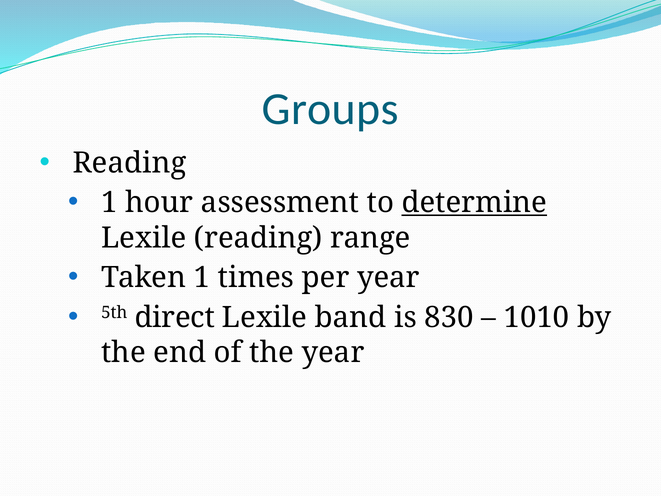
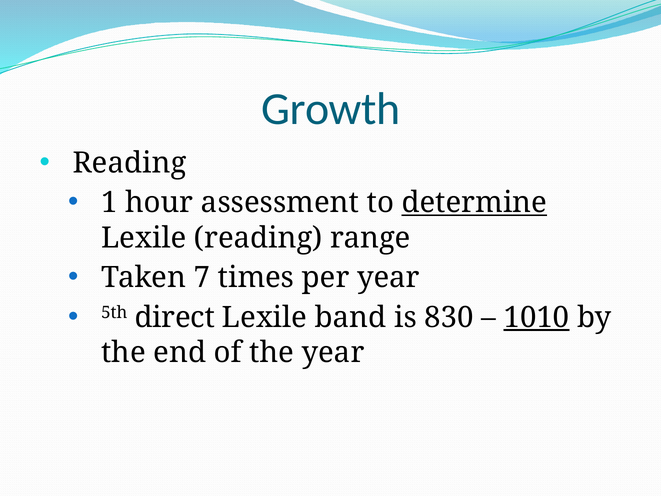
Groups: Groups -> Growth (331, 109)
Taken 1: 1 -> 7 (202, 278)
1010 underline: none -> present (537, 317)
